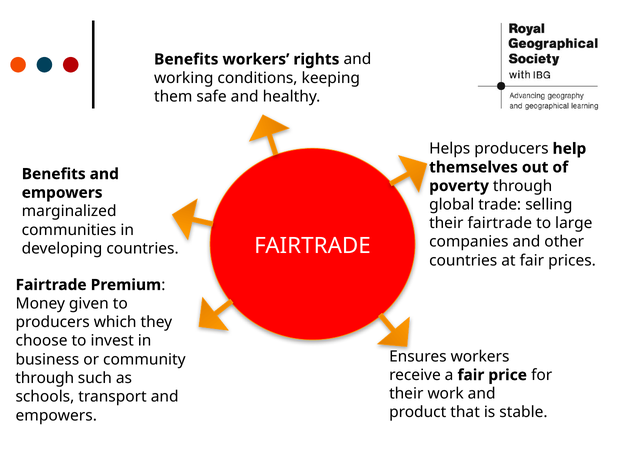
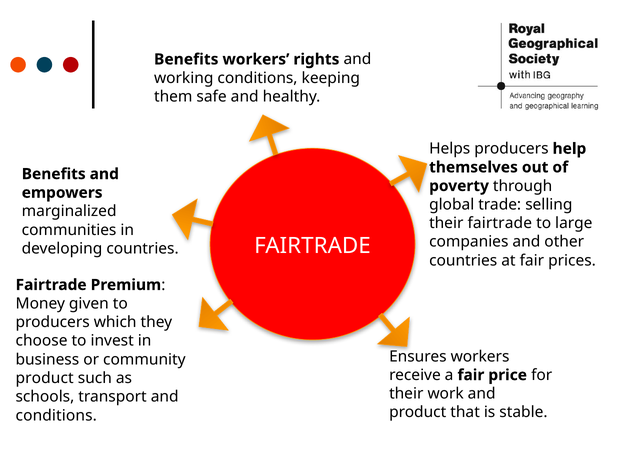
through: through -> product (45, 378)
empowers: empowers -> conditions (56, 415)
